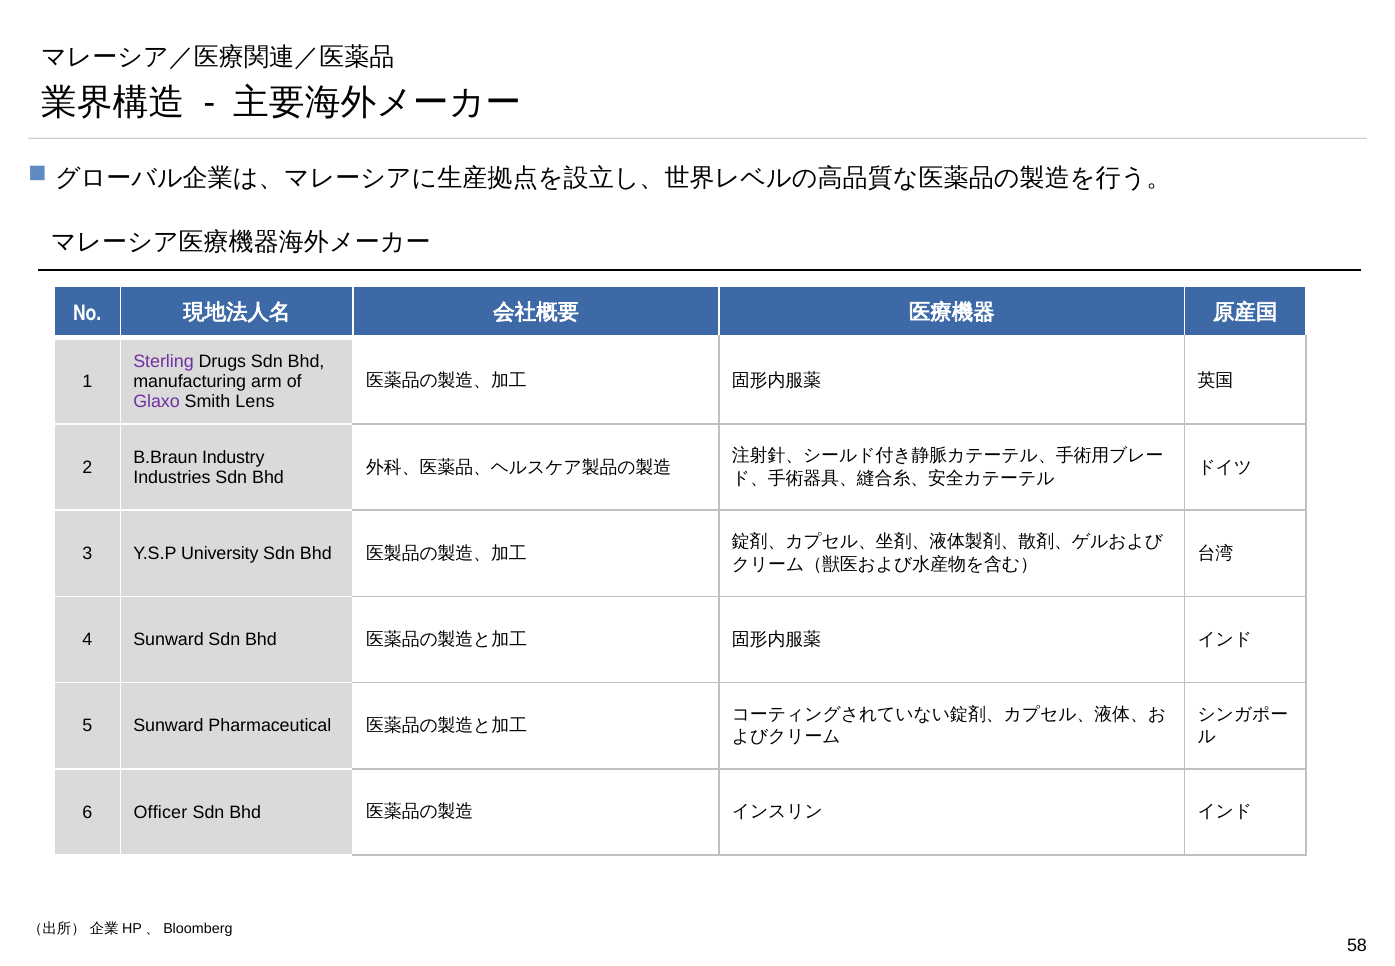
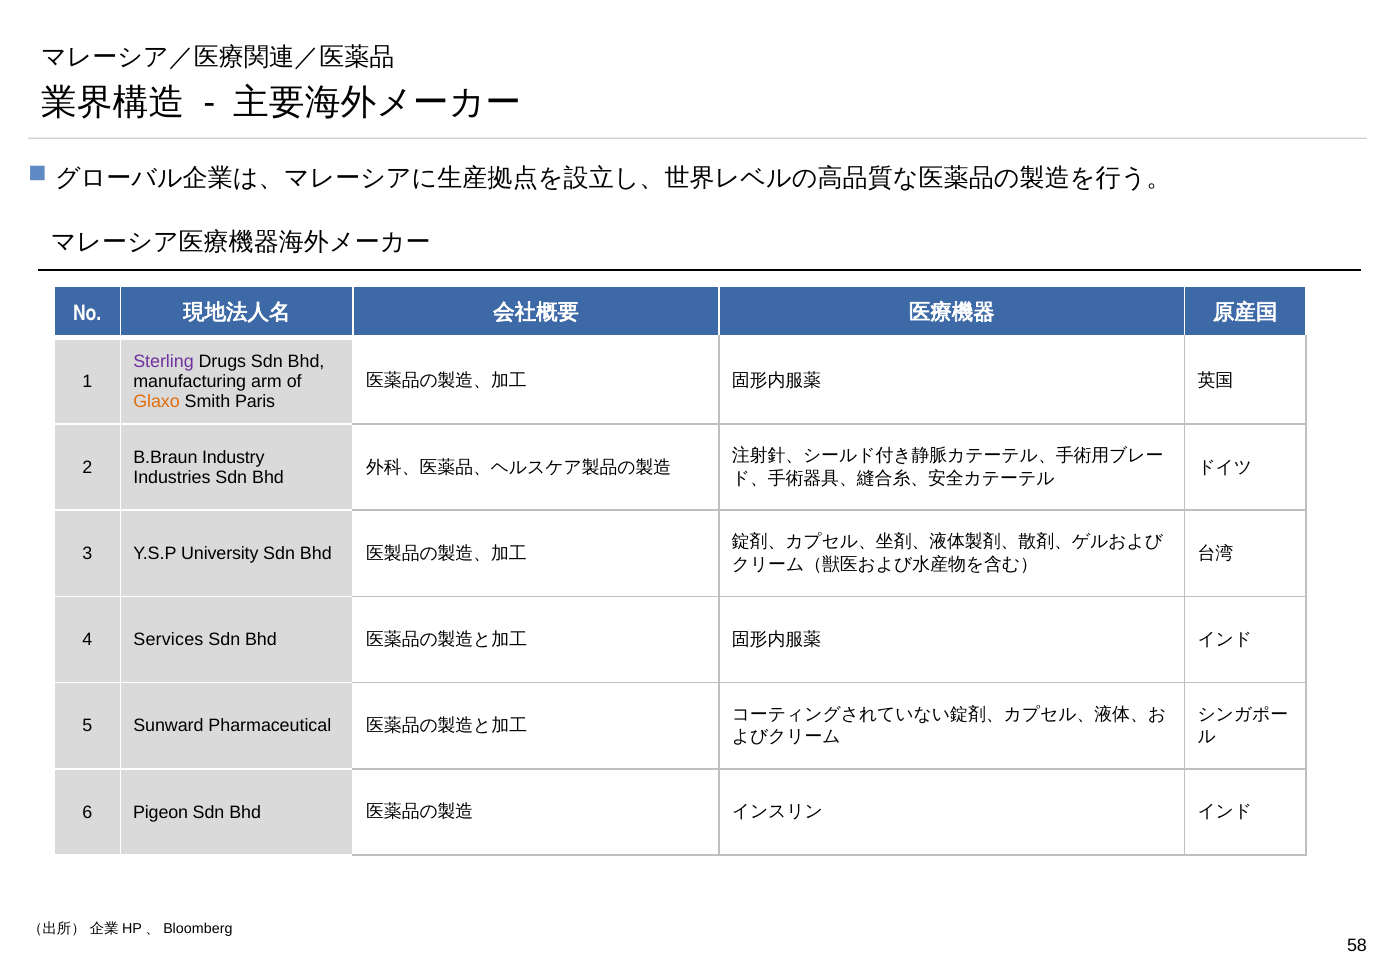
Glaxo colour: purple -> orange (157, 401)
Lens: Lens -> Paris (255, 401)
4 Sunward: Sunward -> Services (168, 640)
Officer: Officer -> Pigeon (161, 812)
